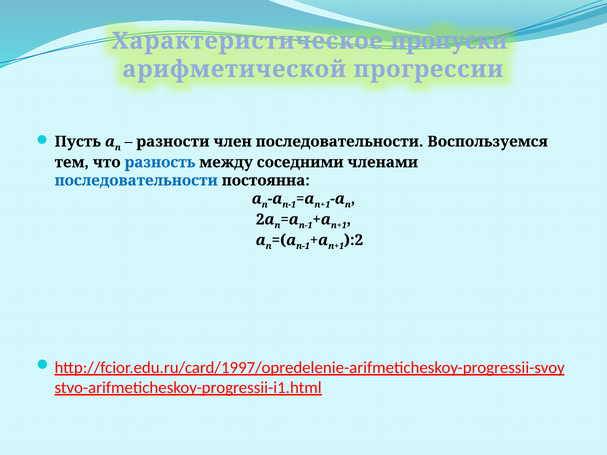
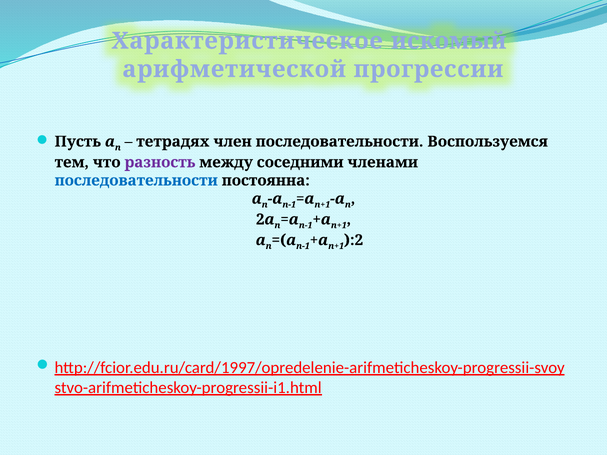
пропуски: пропуски -> искомый (449, 41)
разности: разности -> тетрадях (173, 142)
разность colour: blue -> purple (160, 162)
